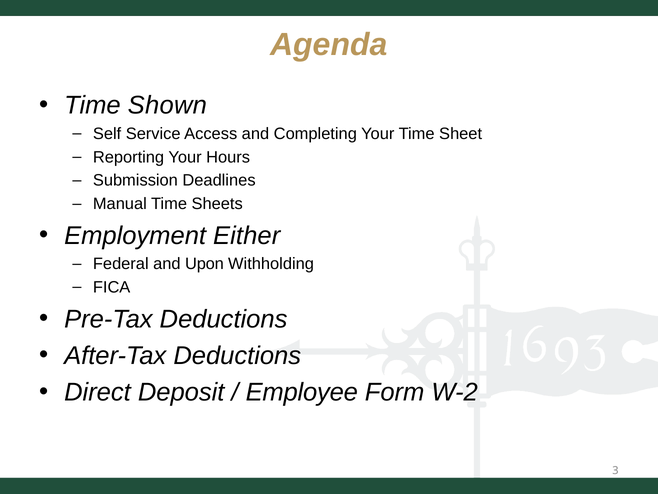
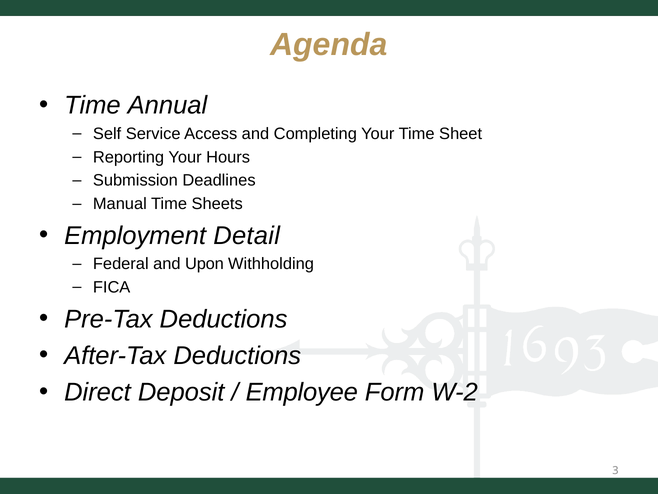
Shown: Shown -> Annual (167, 105)
Either: Either -> Detail (247, 235)
